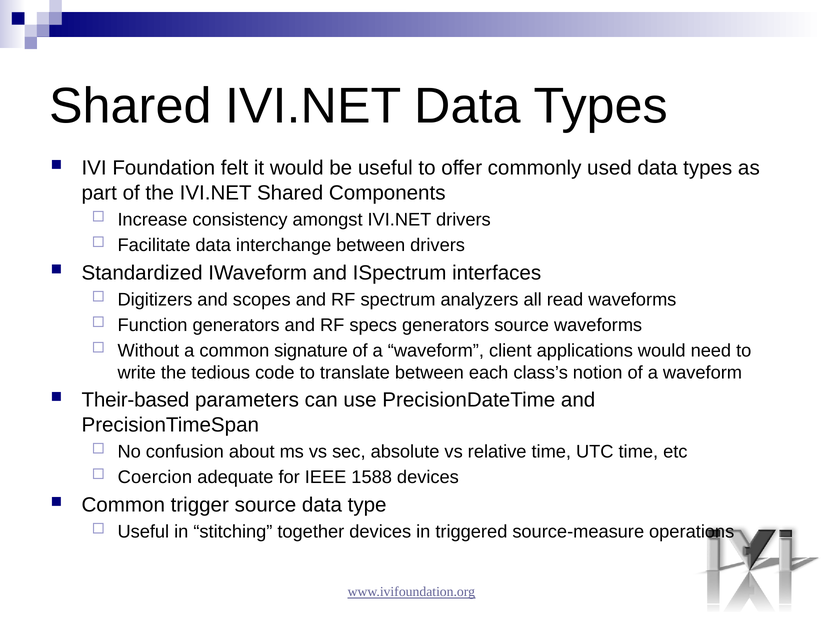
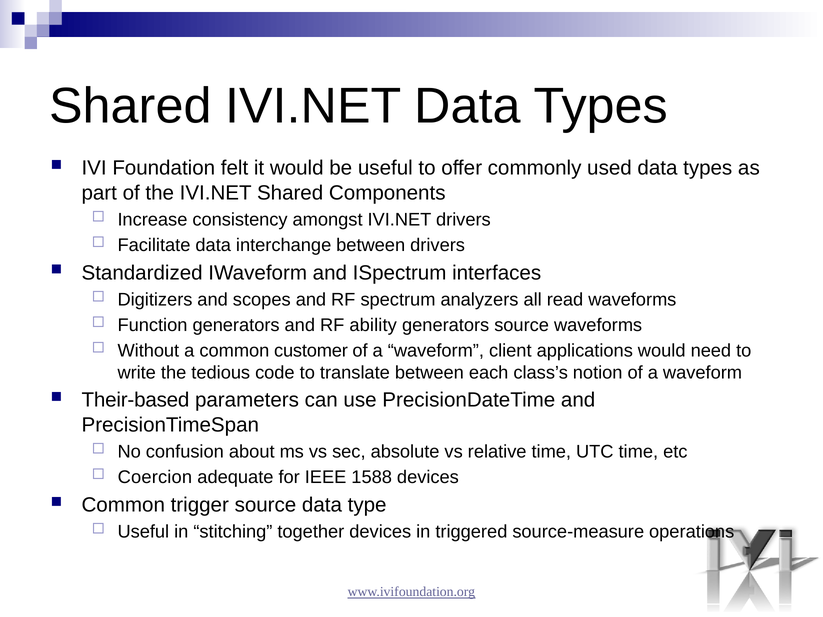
specs: specs -> ability (373, 325)
signature: signature -> customer (311, 351)
